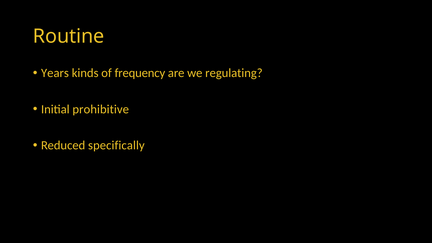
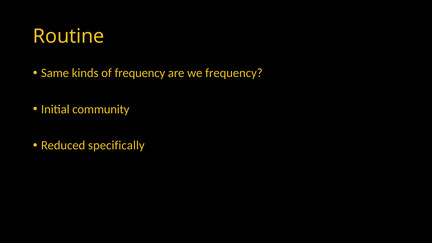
Years: Years -> Same (55, 73)
we regulating: regulating -> frequency (234, 73)
prohibitive: prohibitive -> community (101, 109)
